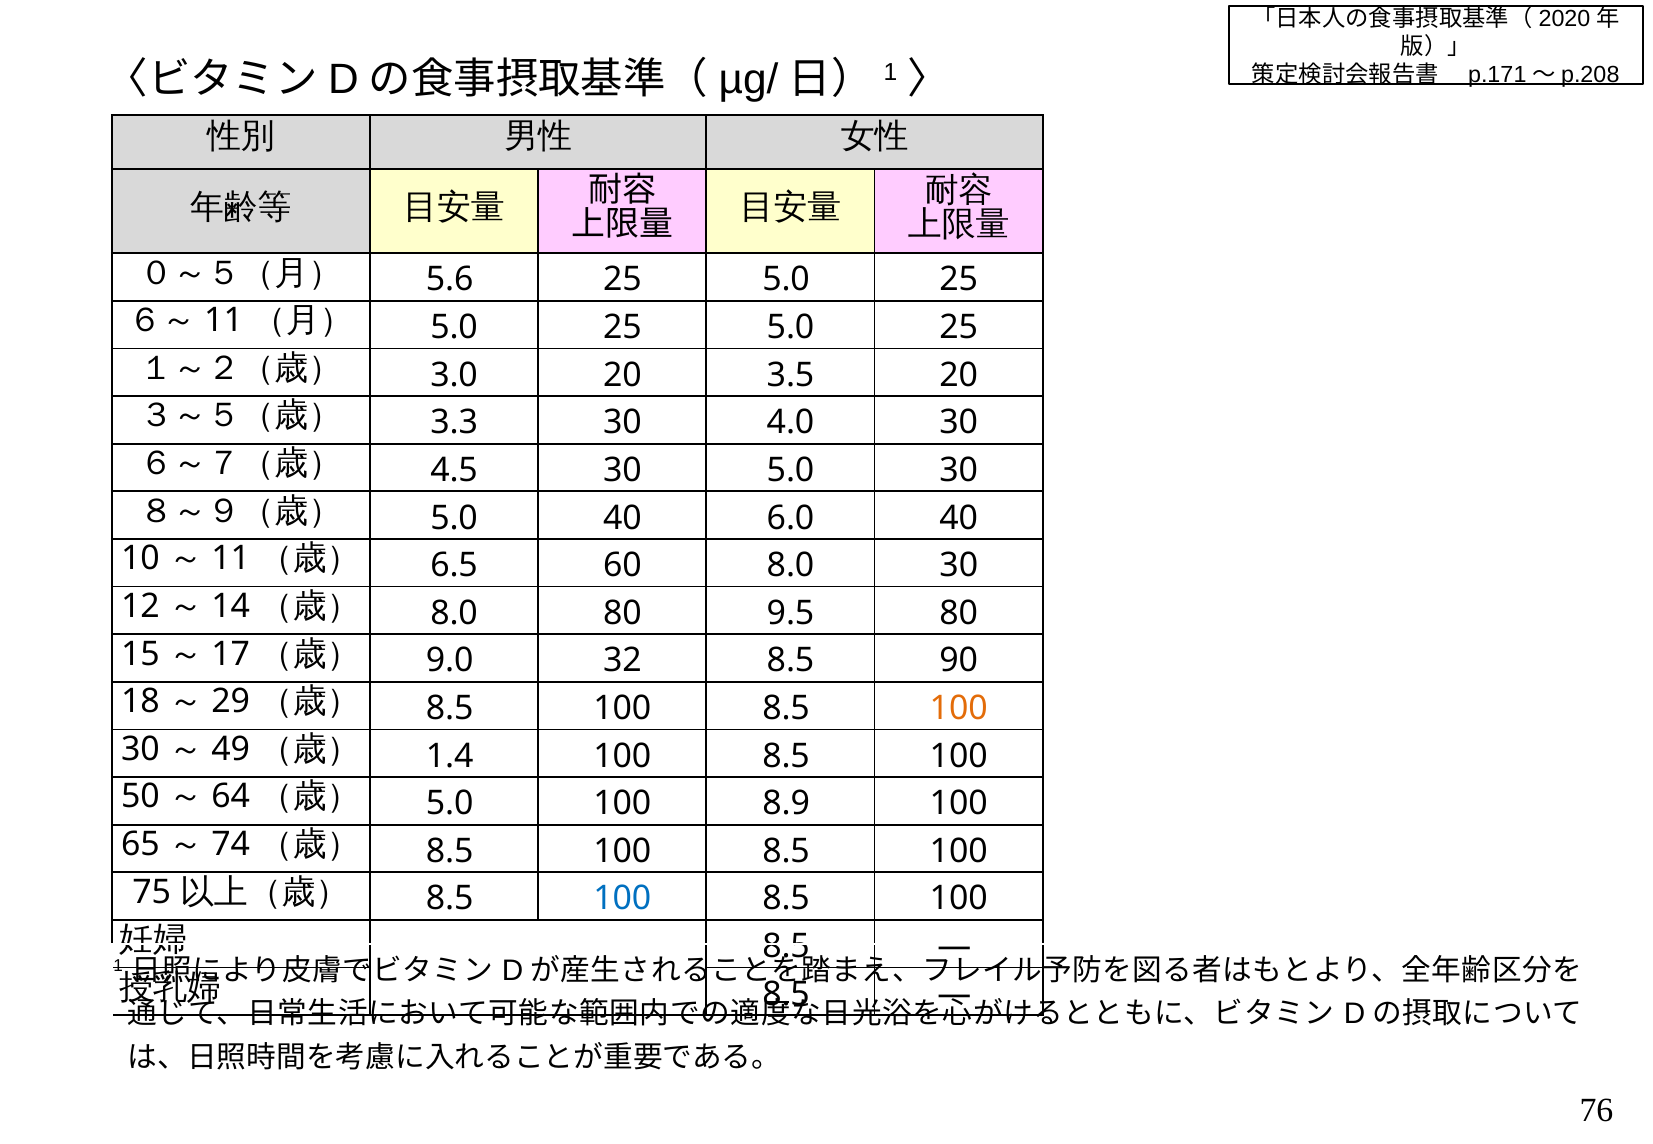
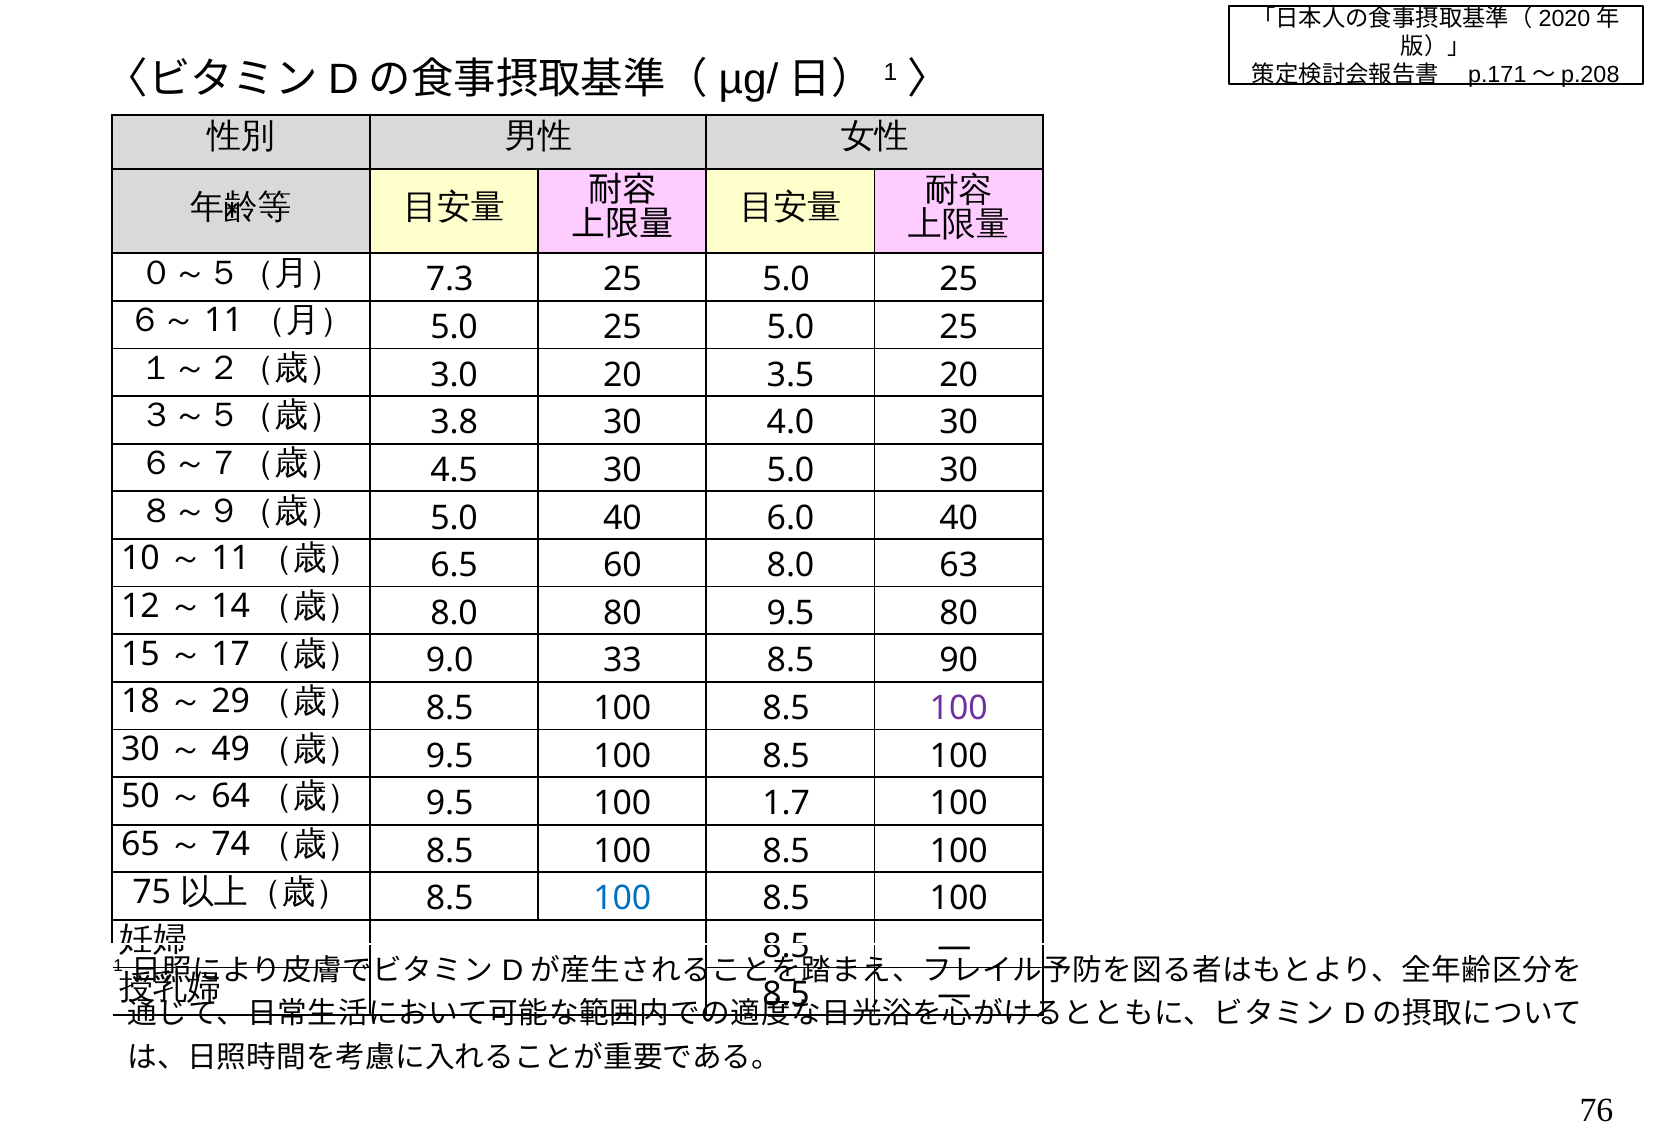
5.6: 5.6 -> 7.3 (450, 280)
3.3: 3.3 -> 3.8 (454, 423)
8.0 30: 30 -> 63 (959, 566)
32: 32 -> 33 (622, 661)
100 colour: orange -> purple (959, 709)
1.4: 1.4 -> 9.5 (450, 756)
5.0: 5.0 -> 9.5 (450, 804)
8.9: 8.9 -> 1.7 (786, 804)
